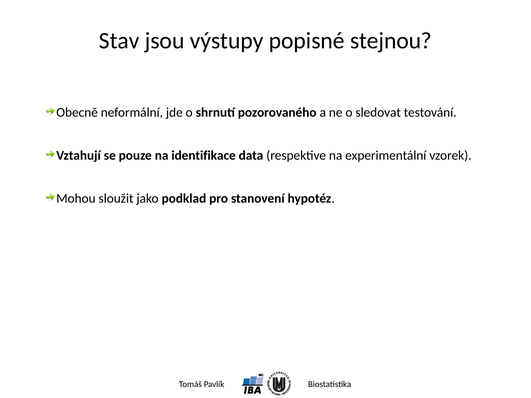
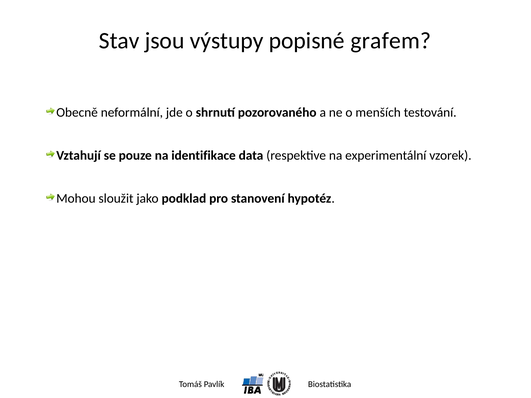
stejnou: stejnou -> grafem (391, 41)
sledovat: sledovat -> menších (378, 112)
